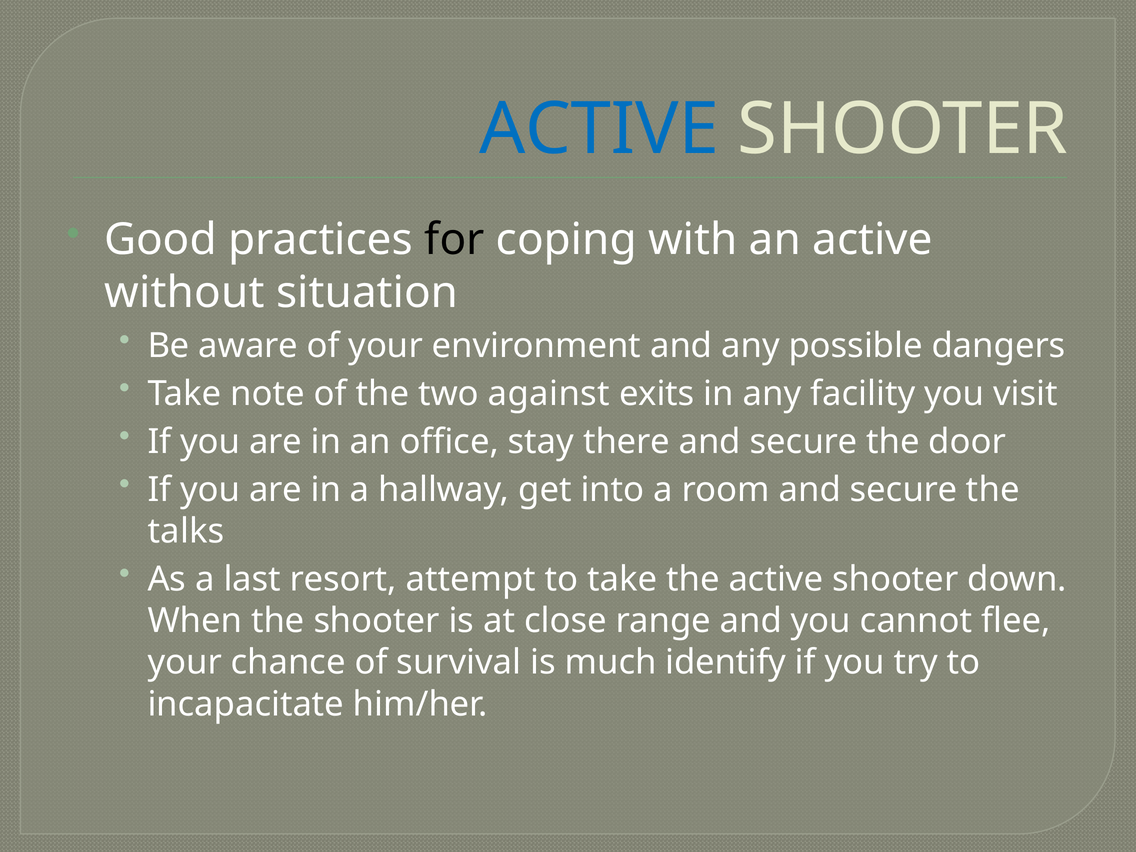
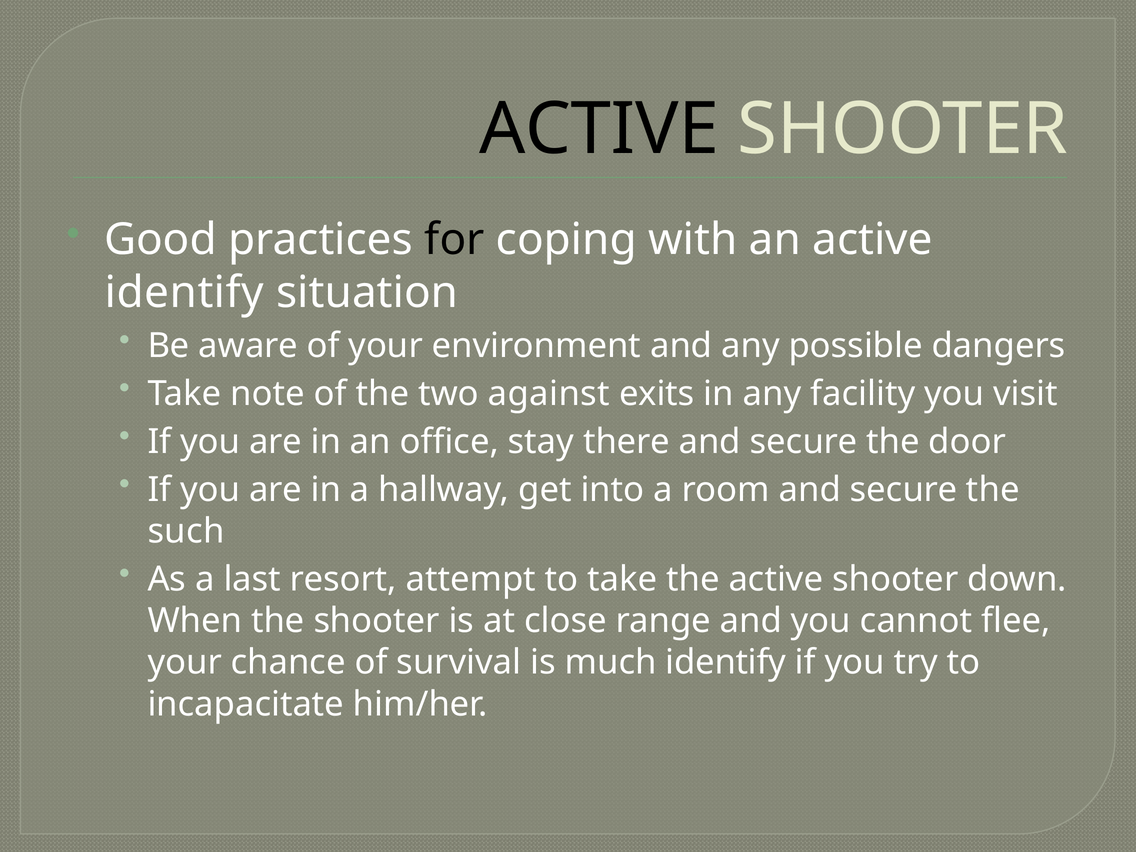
ACTIVE colour: blue -> black (599, 129)
without: without -> identify (184, 293)
talks: talks -> such (186, 531)
